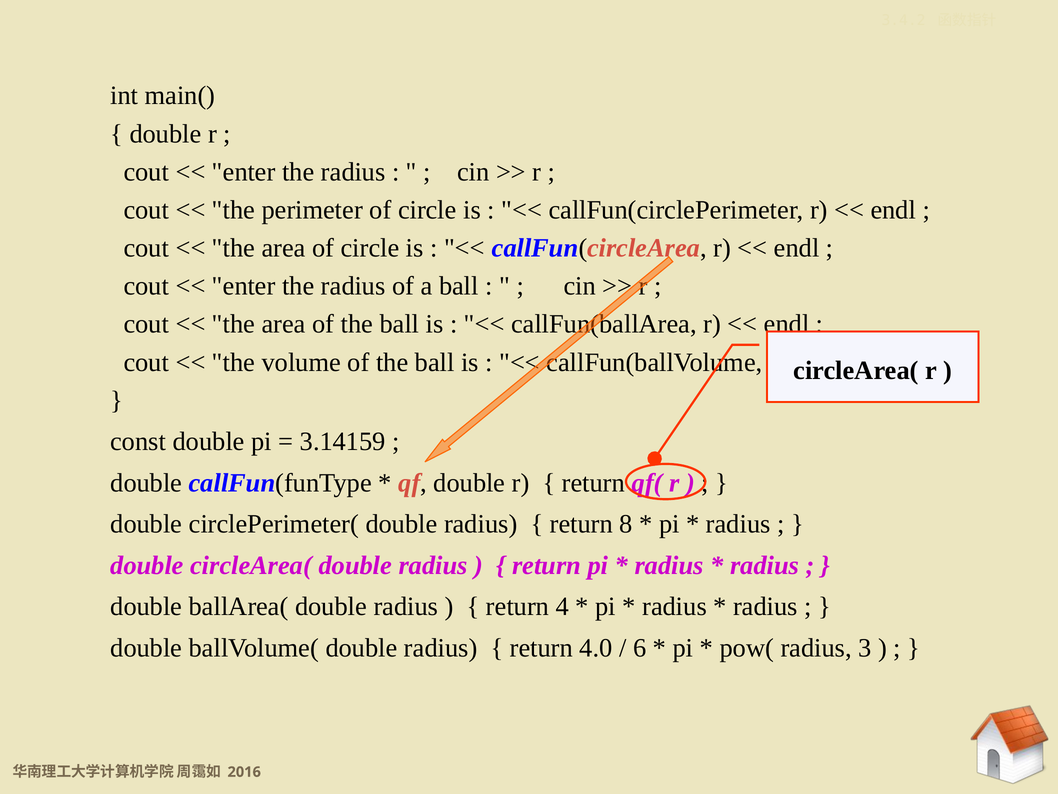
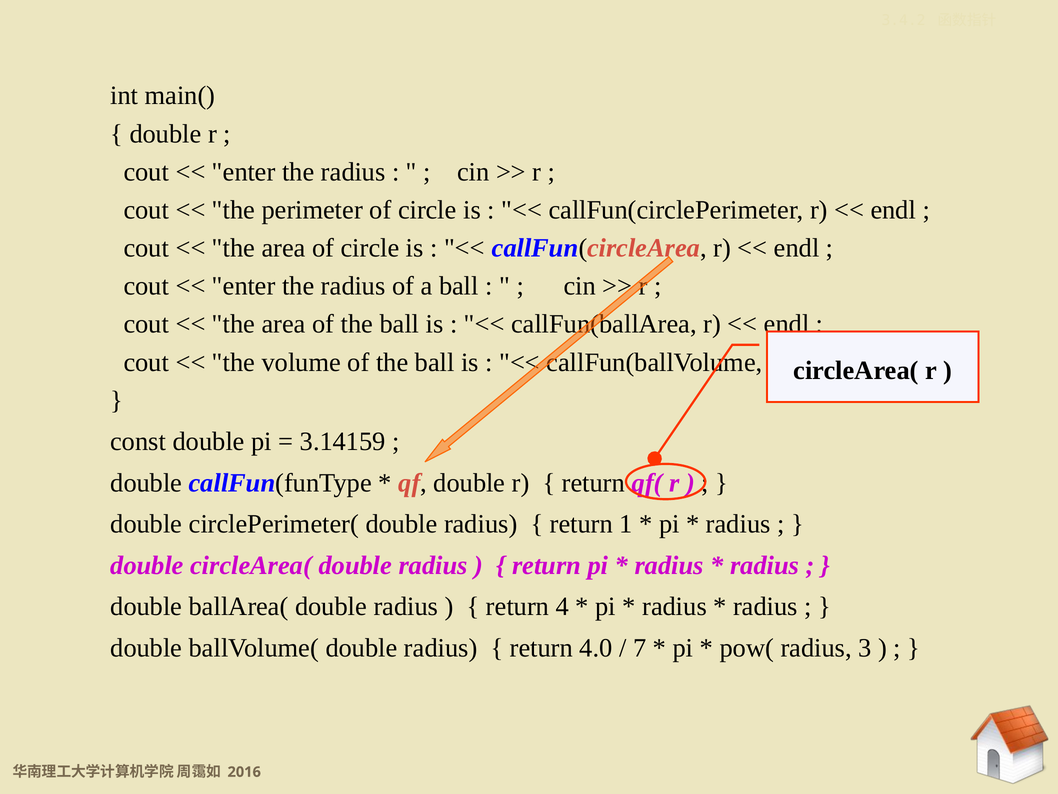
8: 8 -> 1 (626, 524)
6: 6 -> 7 (640, 648)
